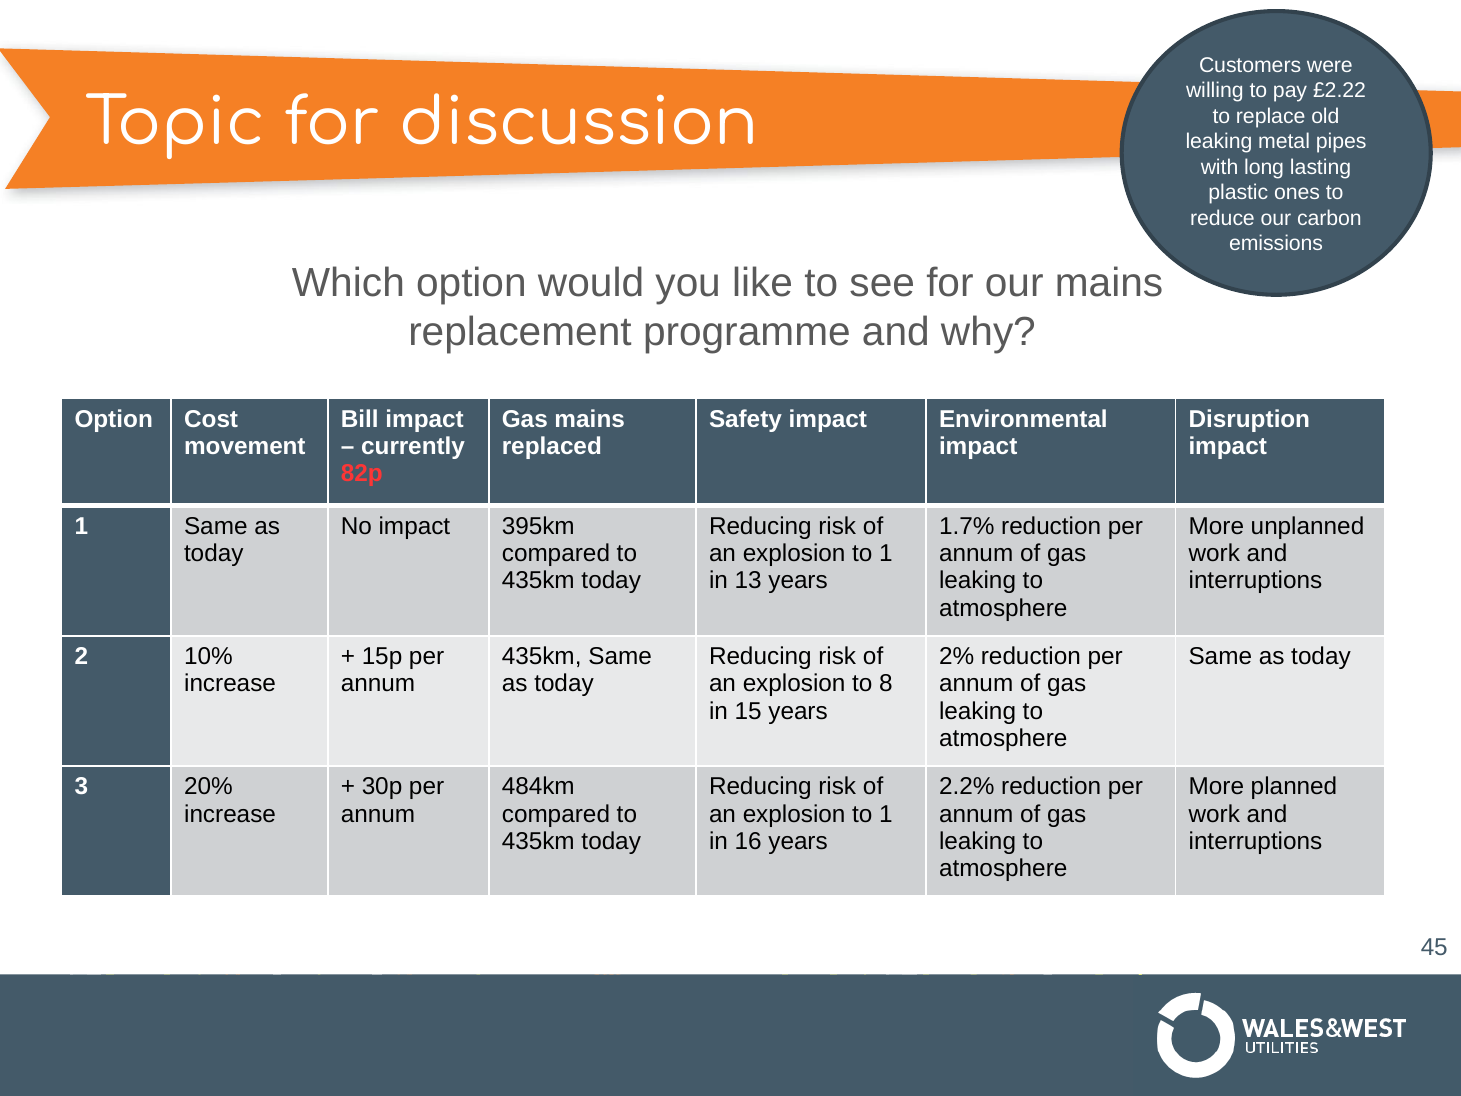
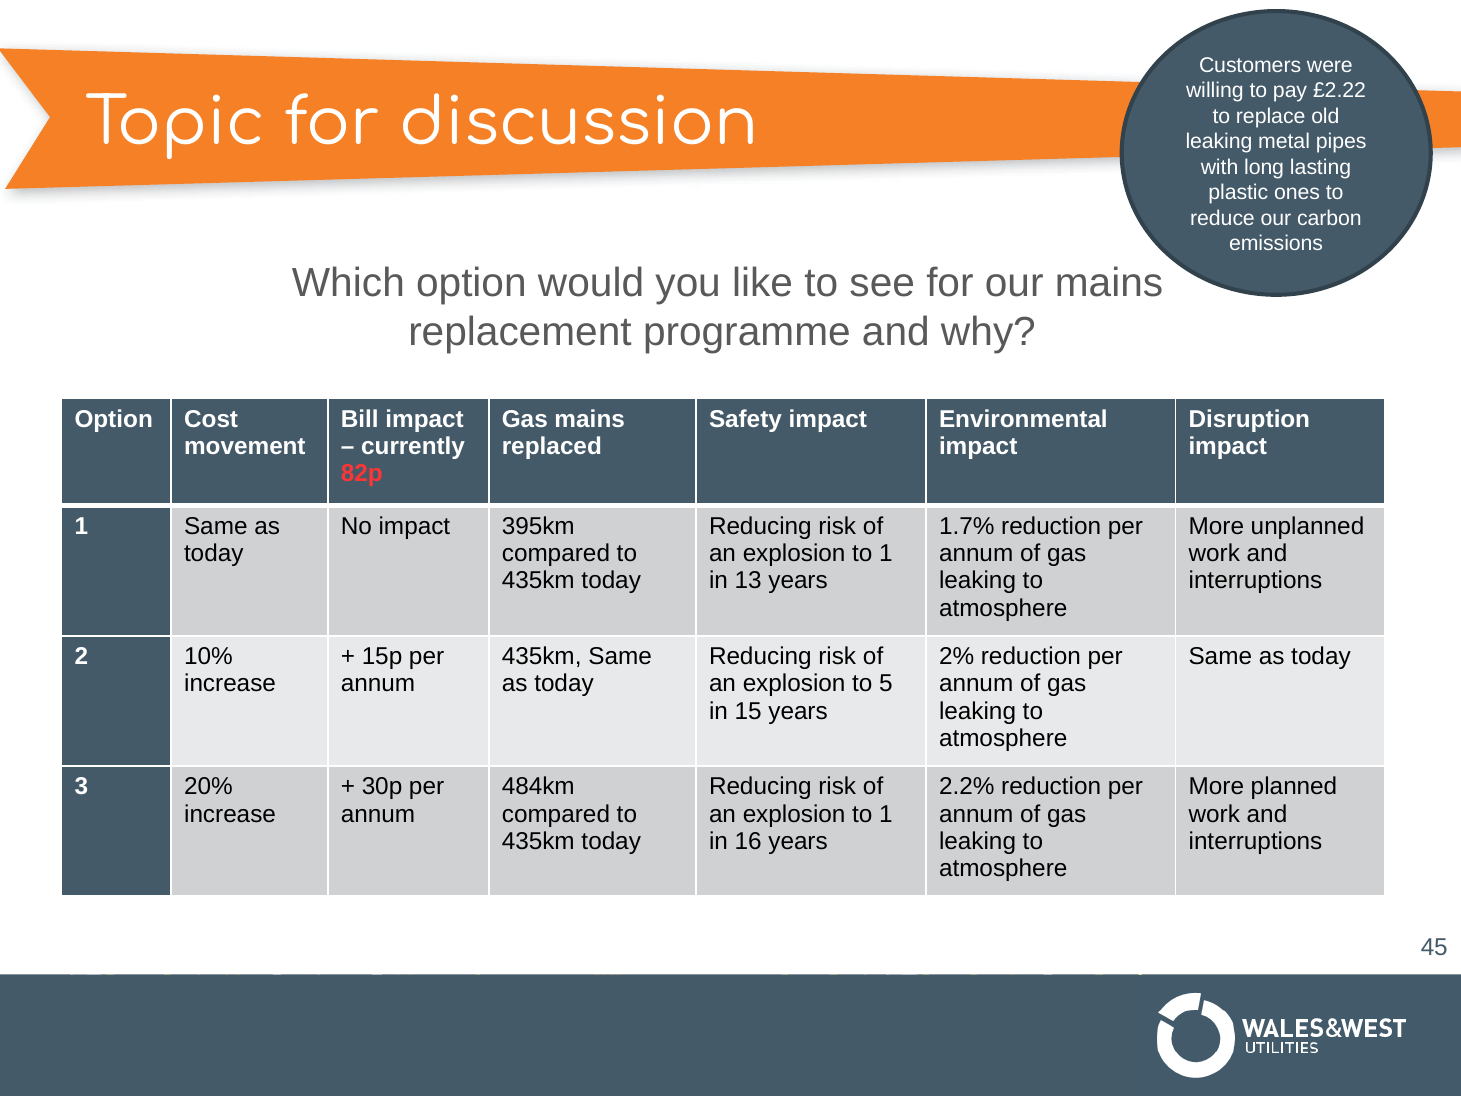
8: 8 -> 5 (886, 684)
